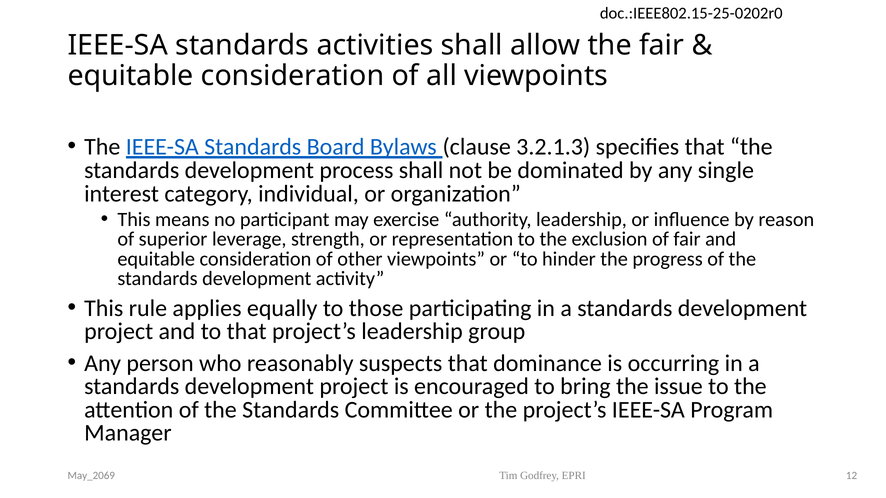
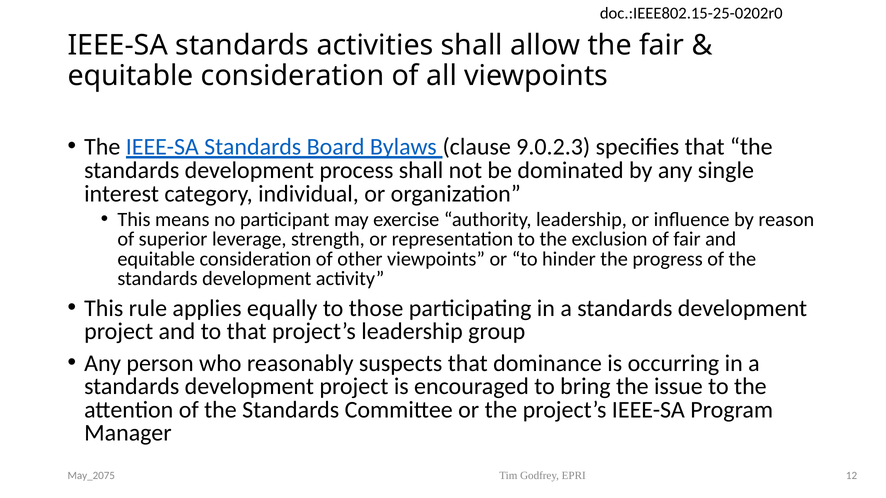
3.2.1.3: 3.2.1.3 -> 9.0.2.3 (553, 147)
May_2069: May_2069 -> May_2075 (91, 476)
